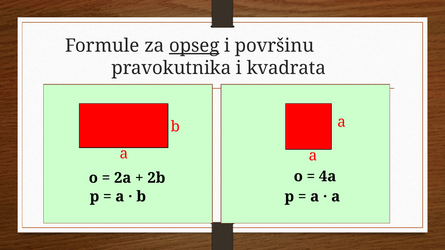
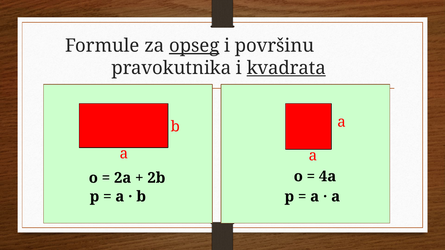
kvadrata underline: none -> present (286, 68)
